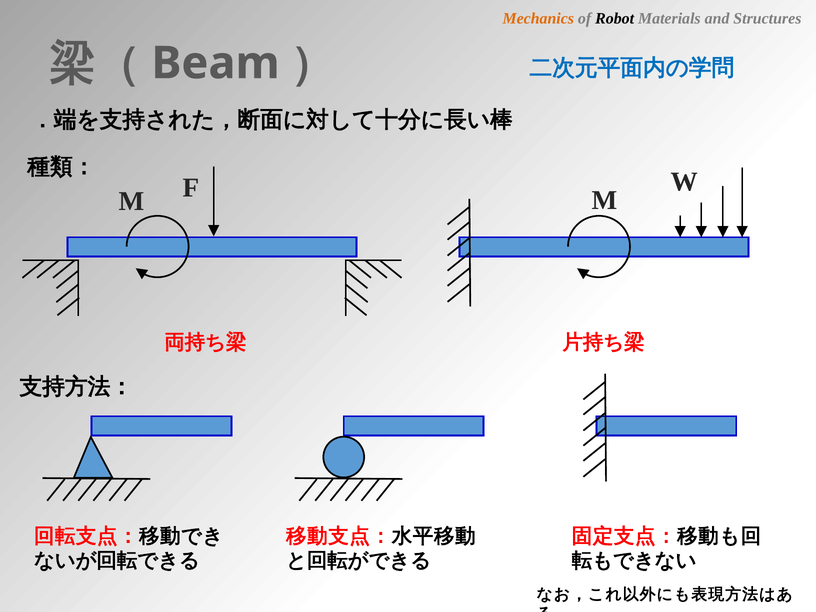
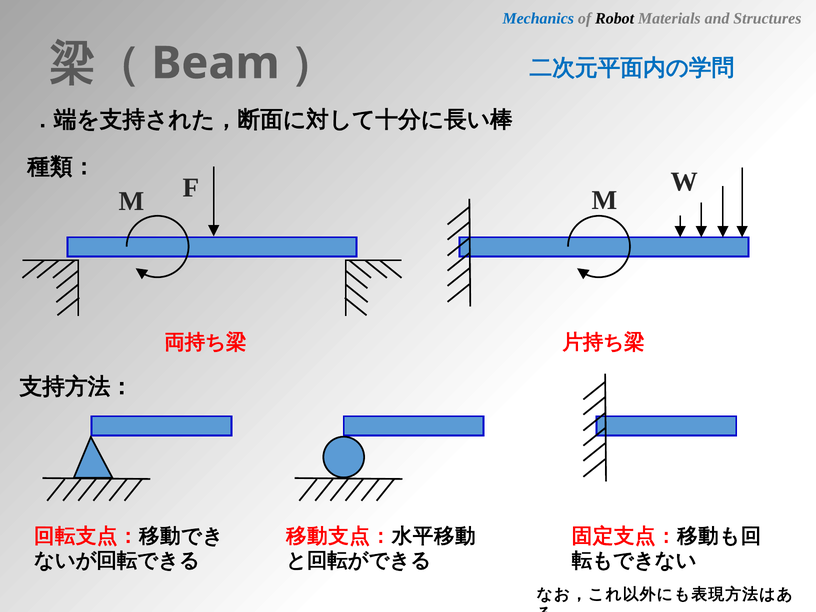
Mechanics colour: orange -> blue (538, 19)
